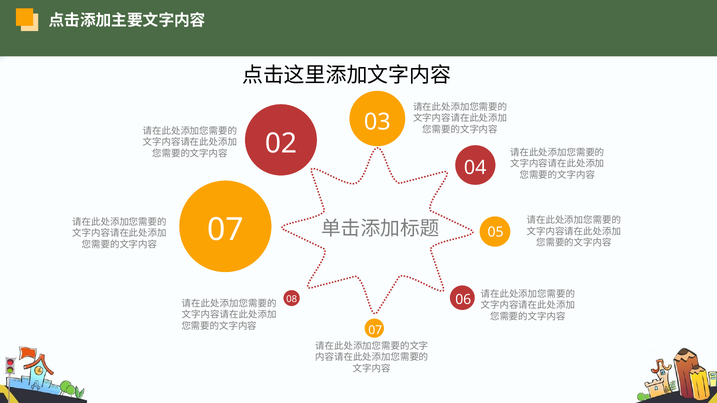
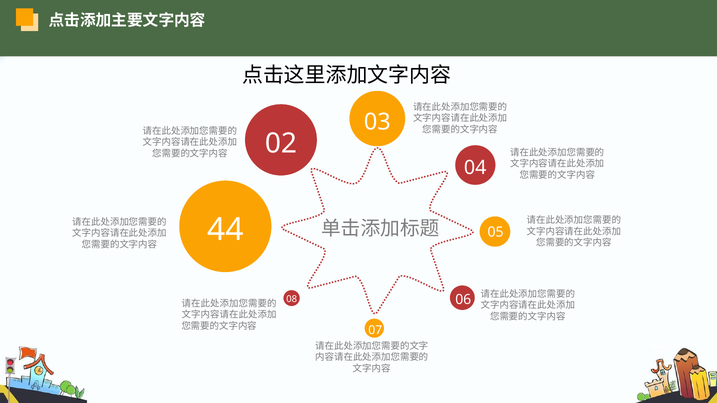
07: 07 -> 44 (225, 230)
